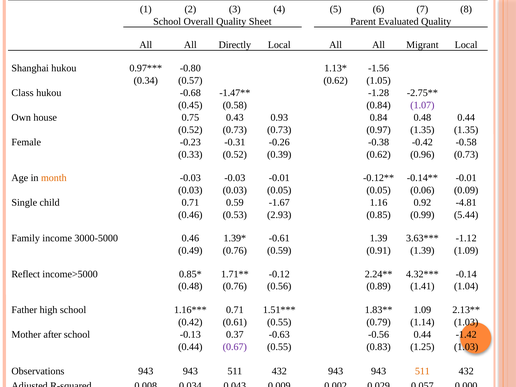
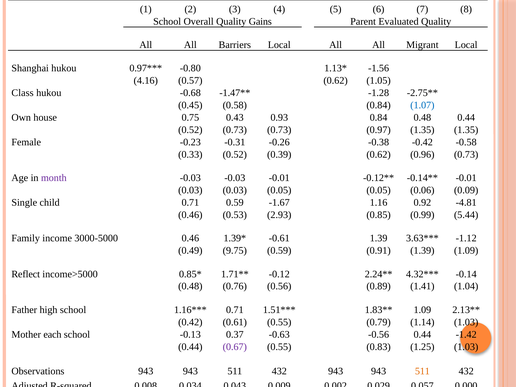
Sheet: Sheet -> Gains (260, 21)
Directly: Directly -> Barriers (235, 45)
0.34: 0.34 -> 4.16 (146, 81)
1.07 colour: purple -> blue (422, 105)
month colour: orange -> purple (54, 178)
0.49 0.76: 0.76 -> 9.75 (235, 251)
after: after -> each (52, 334)
